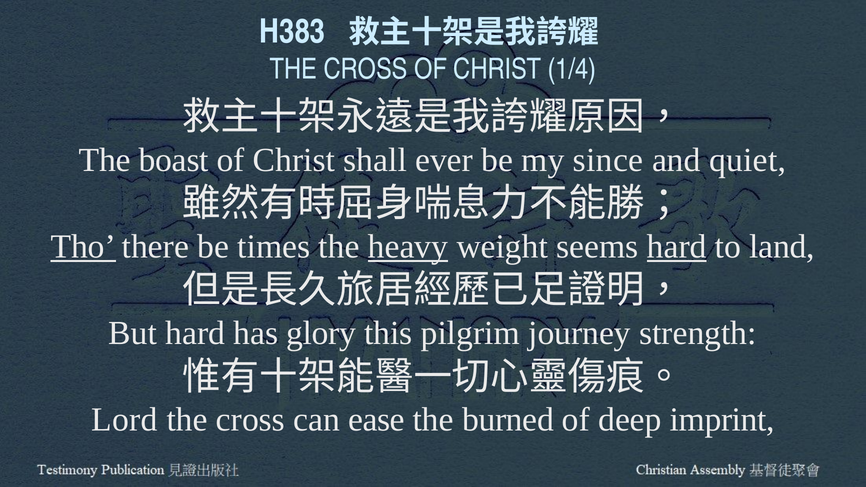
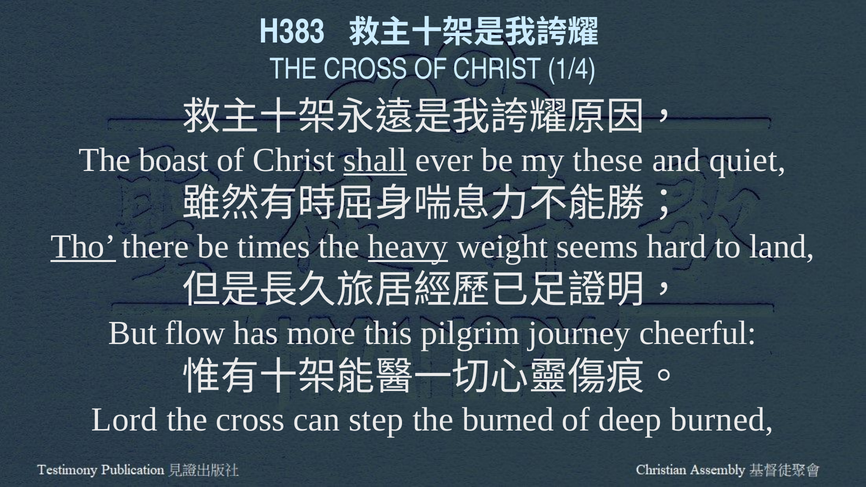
shall underline: none -> present (375, 160)
since: since -> these (608, 160)
hard underline: present -> none (677, 247)
But hard: hard -> flow (195, 333)
glory: glory -> more (321, 333)
strength: strength -> cheerful (698, 333)
ease: ease -> step (376, 420)
deep imprint: imprint -> burned (722, 420)
